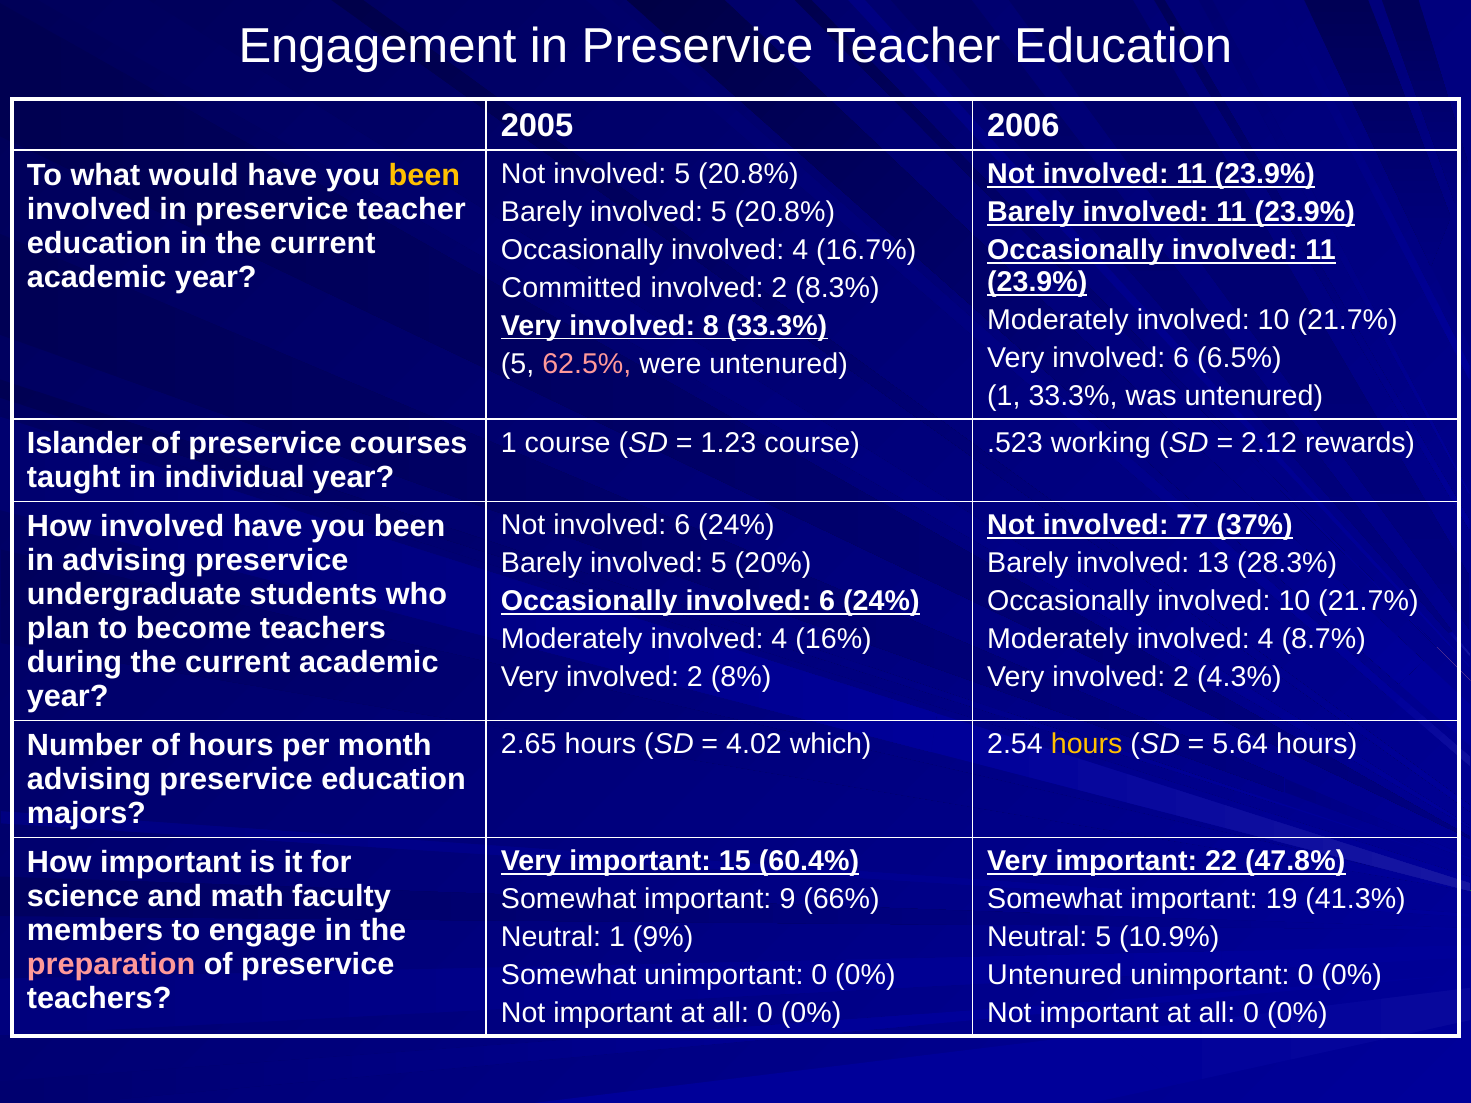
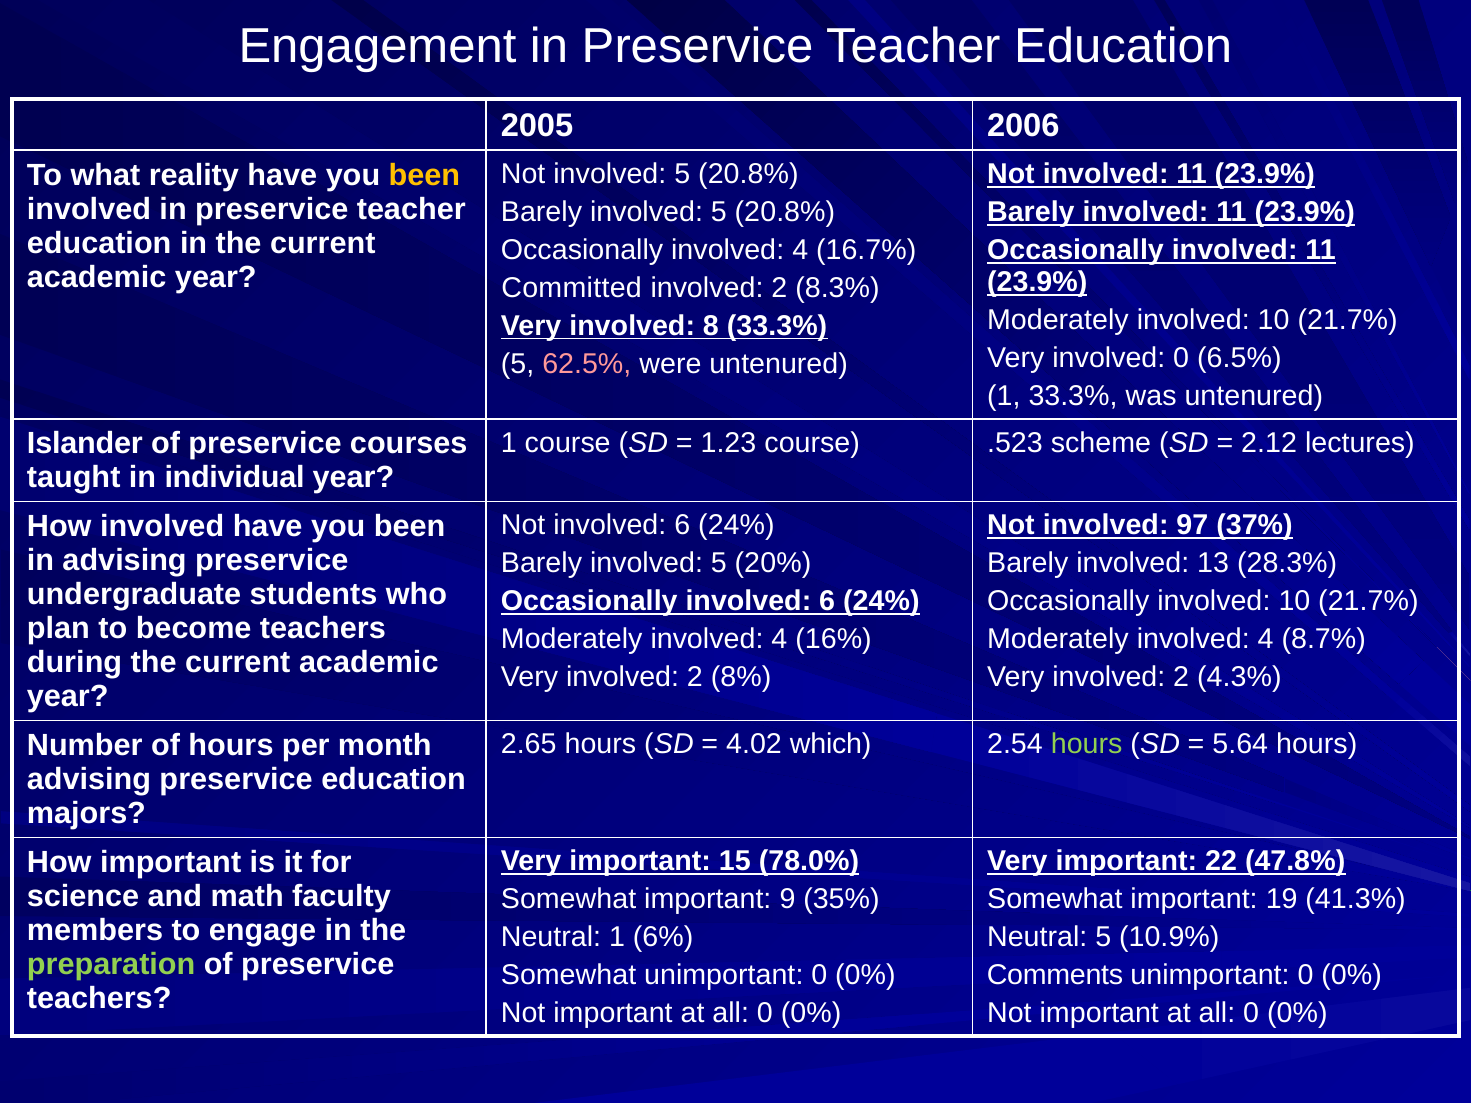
would: would -> reality (194, 175)
Very involved 6: 6 -> 0 (1181, 358)
working: working -> scheme (1101, 443)
rewards: rewards -> lectures (1360, 443)
77: 77 -> 97 (1192, 526)
hours colour: yellow -> light green (1087, 745)
60.4%: 60.4% -> 78.0% (809, 862)
66%: 66% -> 35% (841, 900)
9%: 9% -> 6% (663, 937)
preparation colour: pink -> light green (111, 965)
Untenured: Untenured -> Comments (1055, 975)
